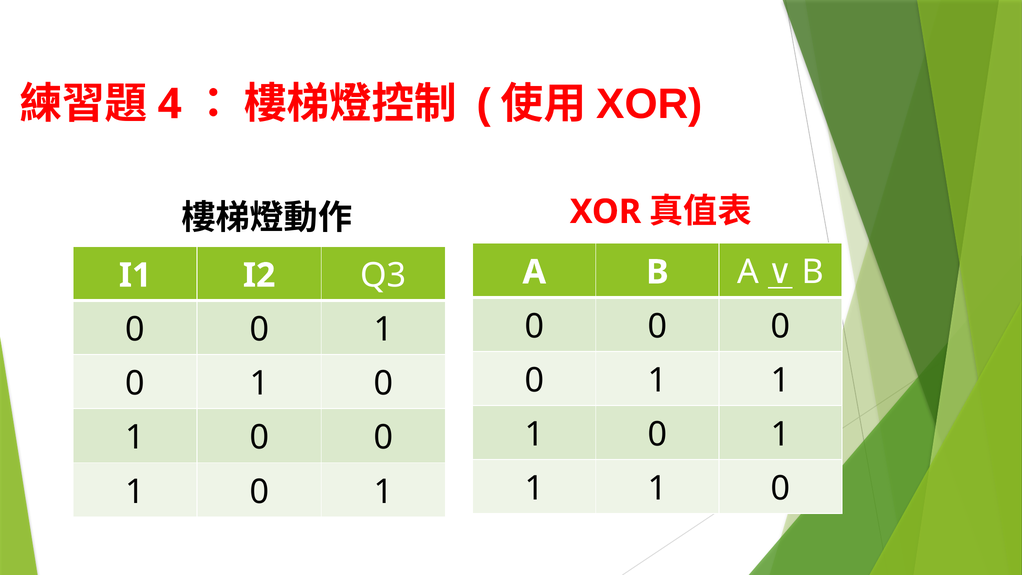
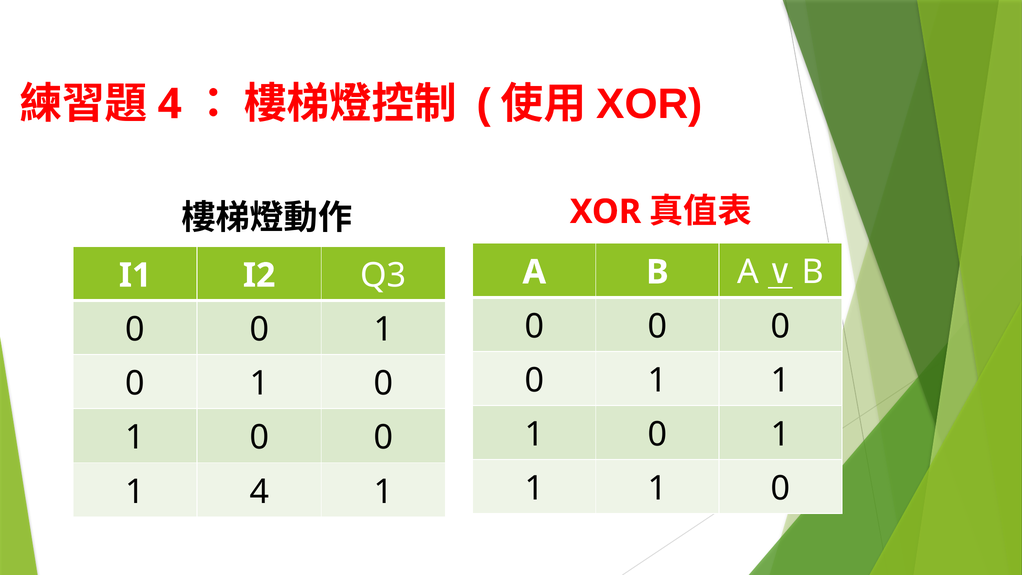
0: 0 -> 4 (259, 492)
